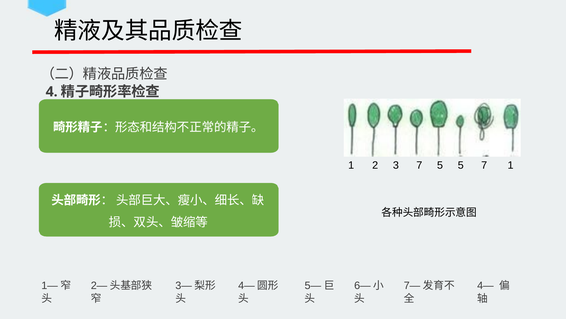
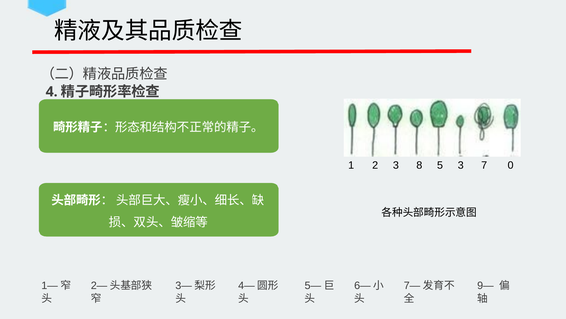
3 7: 7 -> 8 (419, 165)
5 5: 5 -> 3 (461, 165)
7 1: 1 -> 0 (511, 165)
4—: 4— -> 9— (485, 285)
